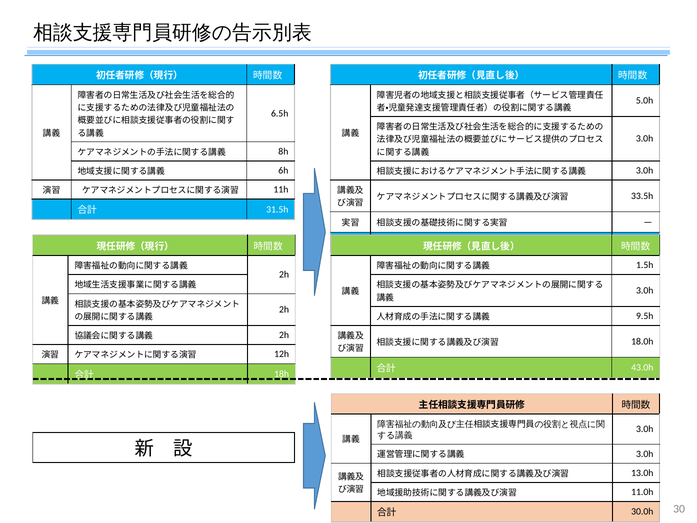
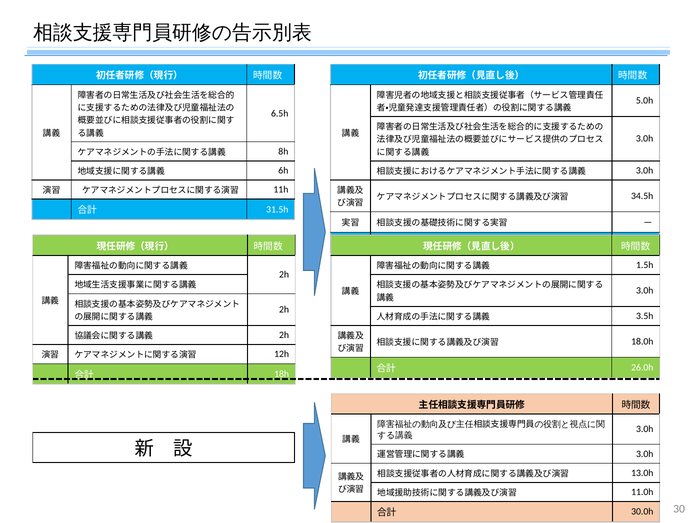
33.5h: 33.5h -> 34.5h (642, 196)
9.5h: 9.5h -> 3.5h (645, 316)
43.0h: 43.0h -> 26.0h (642, 367)
